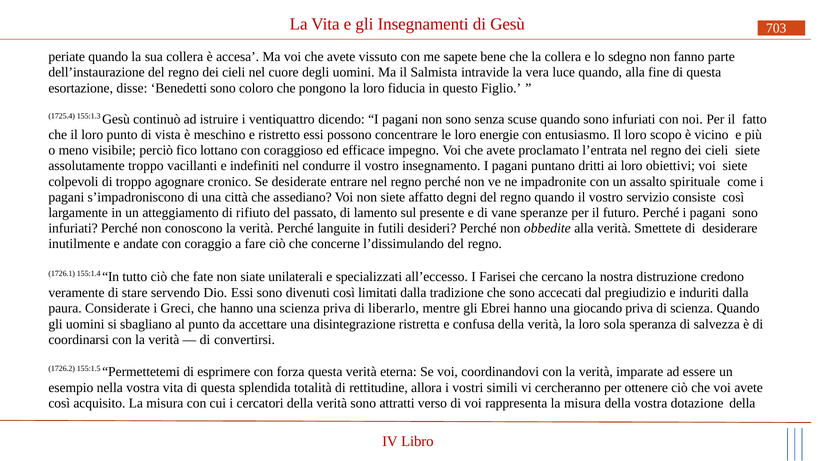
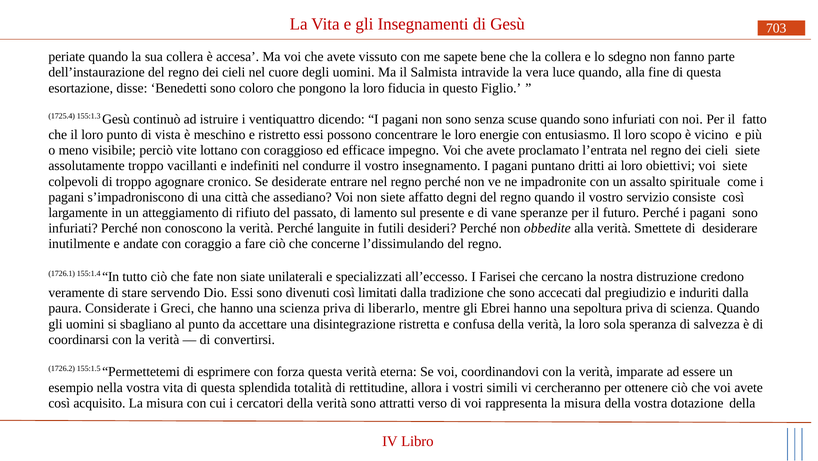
fico: fico -> vite (187, 150)
giocando: giocando -> sepoltura (598, 308)
